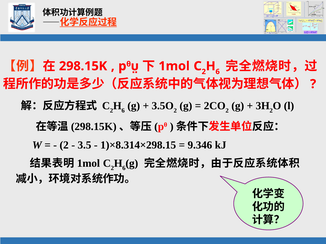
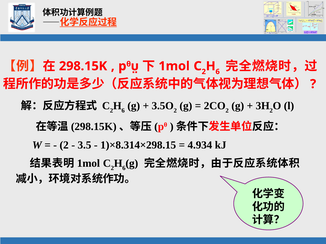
9.346: 9.346 -> 4.934 (200, 145)
